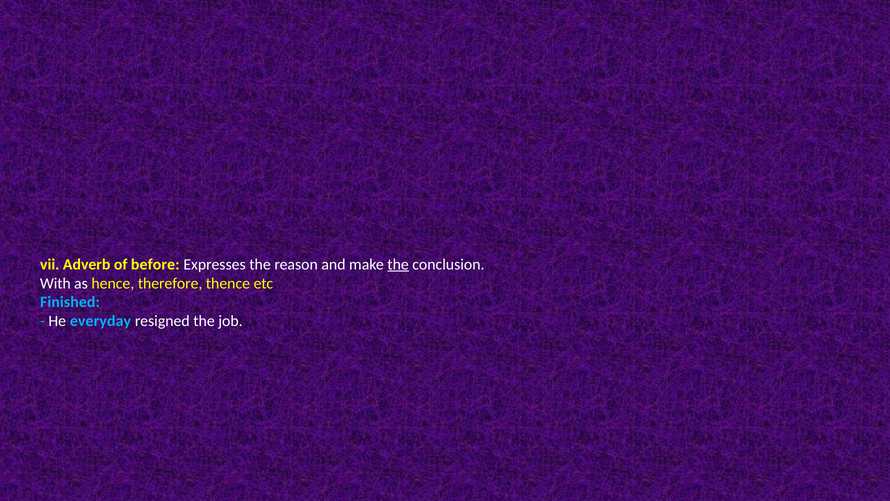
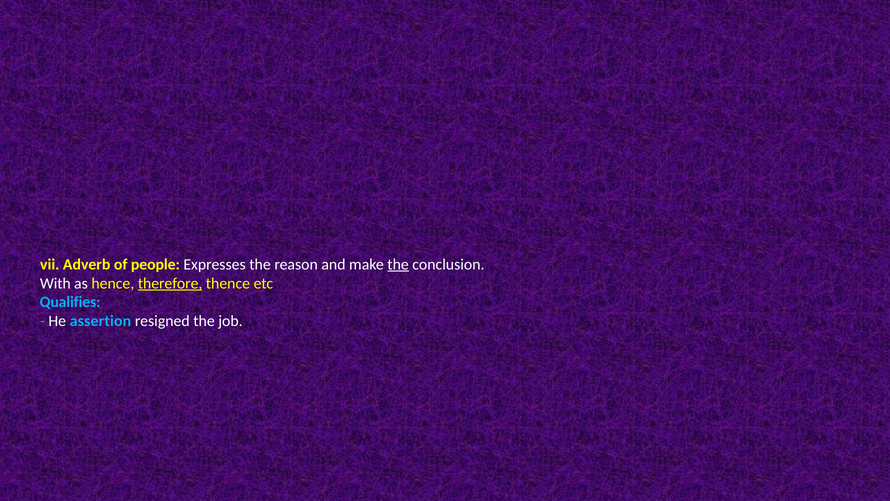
before: before -> people (155, 264)
therefore underline: none -> present (170, 283)
Finished: Finished -> Qualifies (70, 302)
everyday: everyday -> assertion (100, 321)
